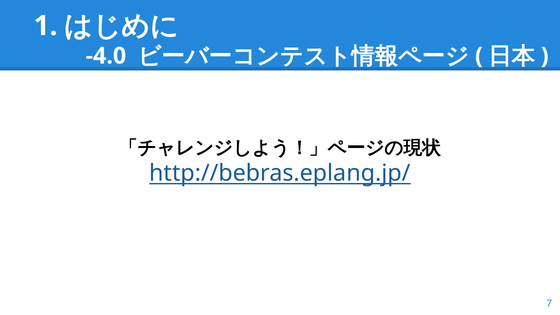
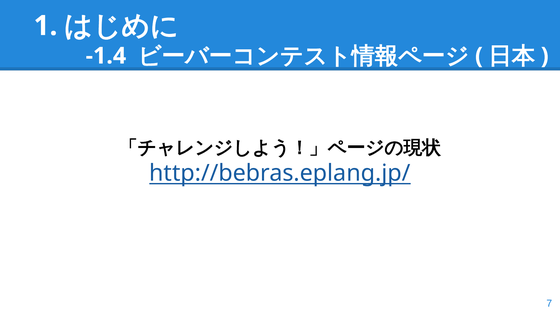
-4.0: -4.0 -> -1.4 (106, 56)
